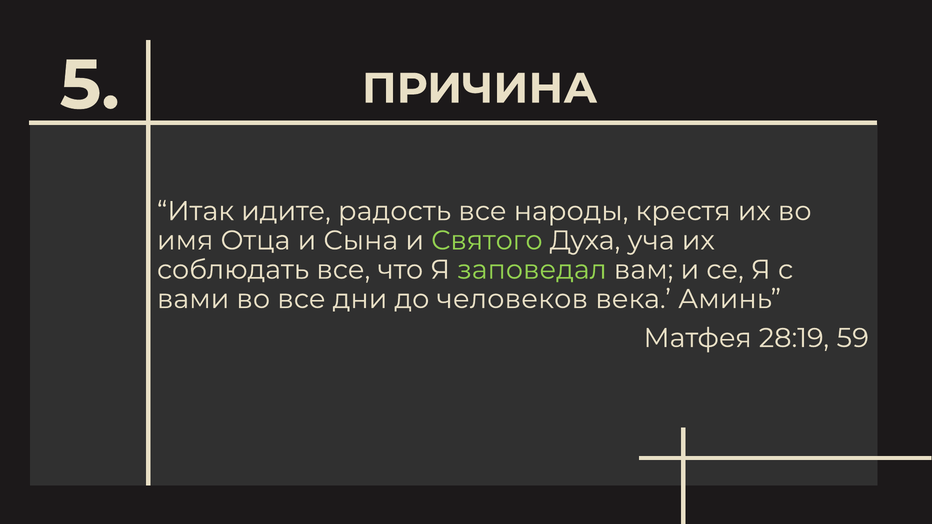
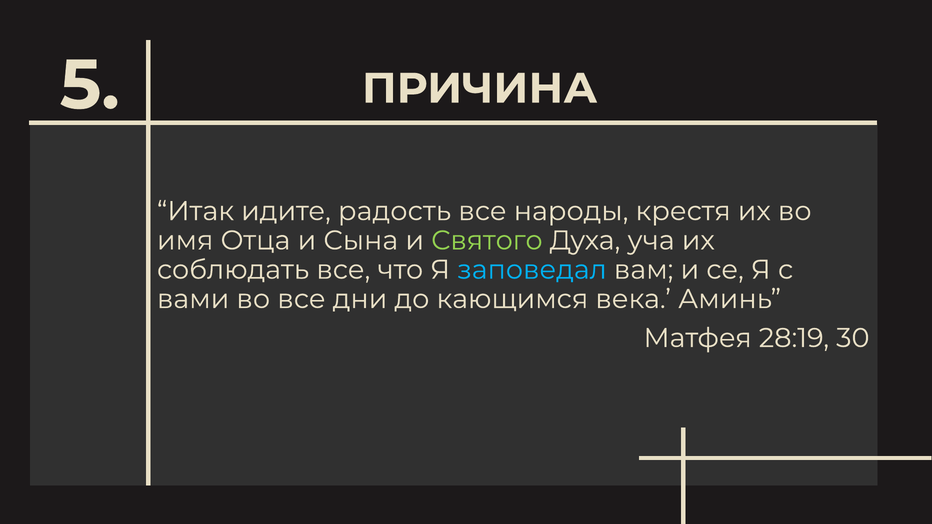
заповедал colour: light green -> light blue (532, 270)
человеков: человеков -> кающимся (512, 299)
59: 59 -> 30 (853, 338)
